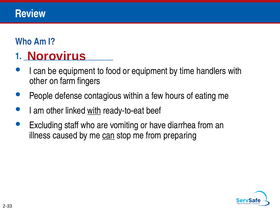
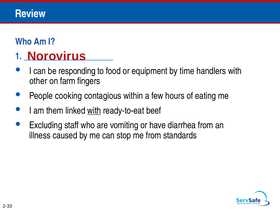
be equipment: equipment -> responding (77, 71)
defense: defense -> cooking (69, 96)
am other: other -> them (55, 111)
can underline: present -> none (108, 135)
preparing: preparing -> standards (180, 135)
